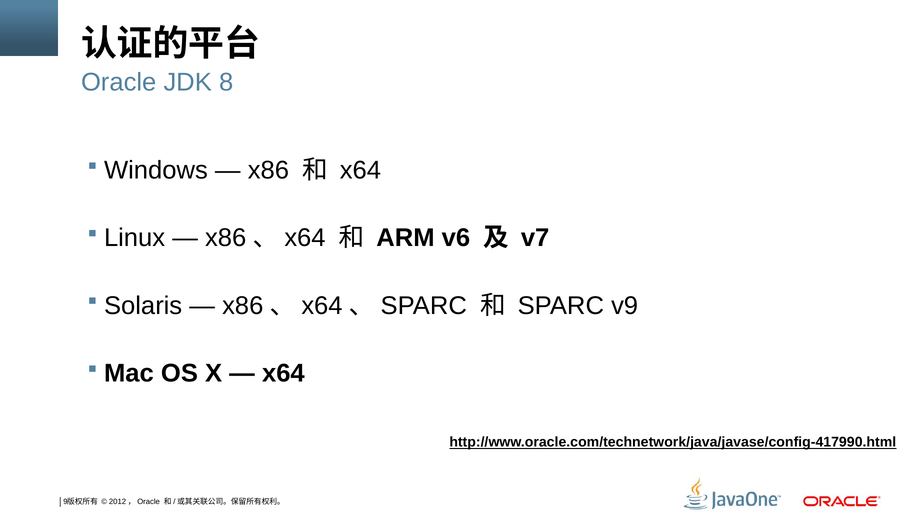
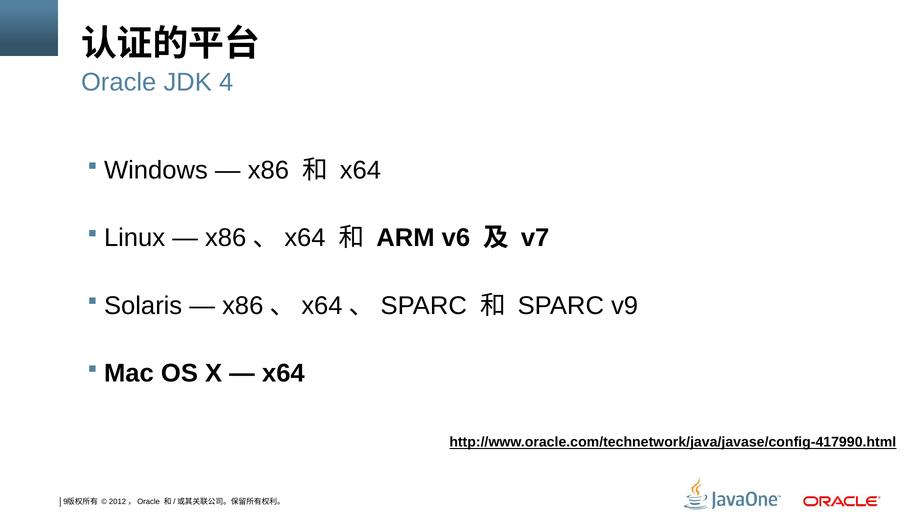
8: 8 -> 4 (226, 82)
